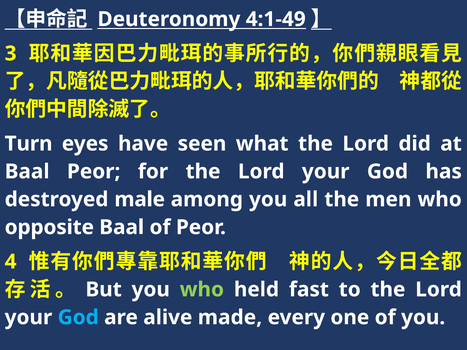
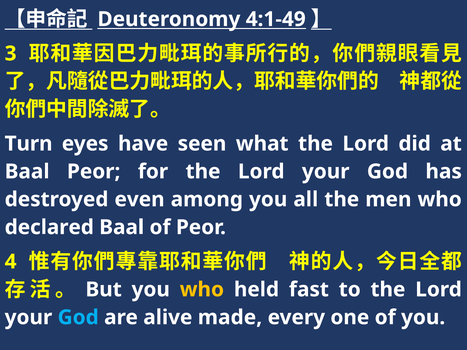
male: male -> even (140, 200)
opposite: opposite -> declared (49, 227)
who colour: light green -> yellow (202, 290)
